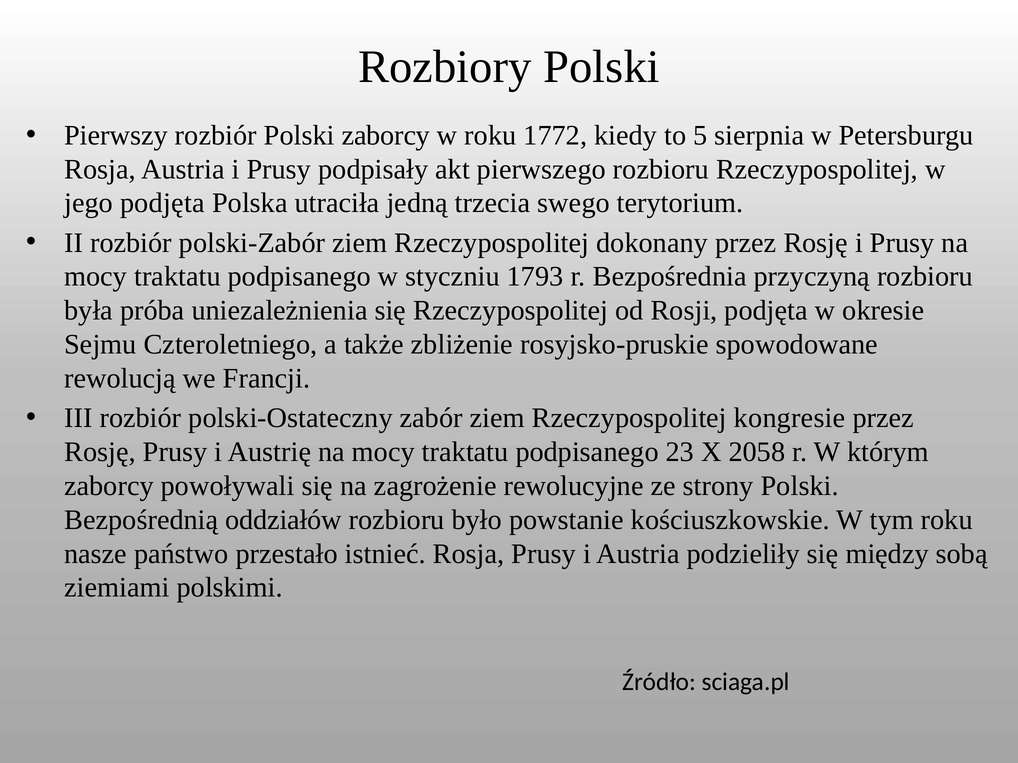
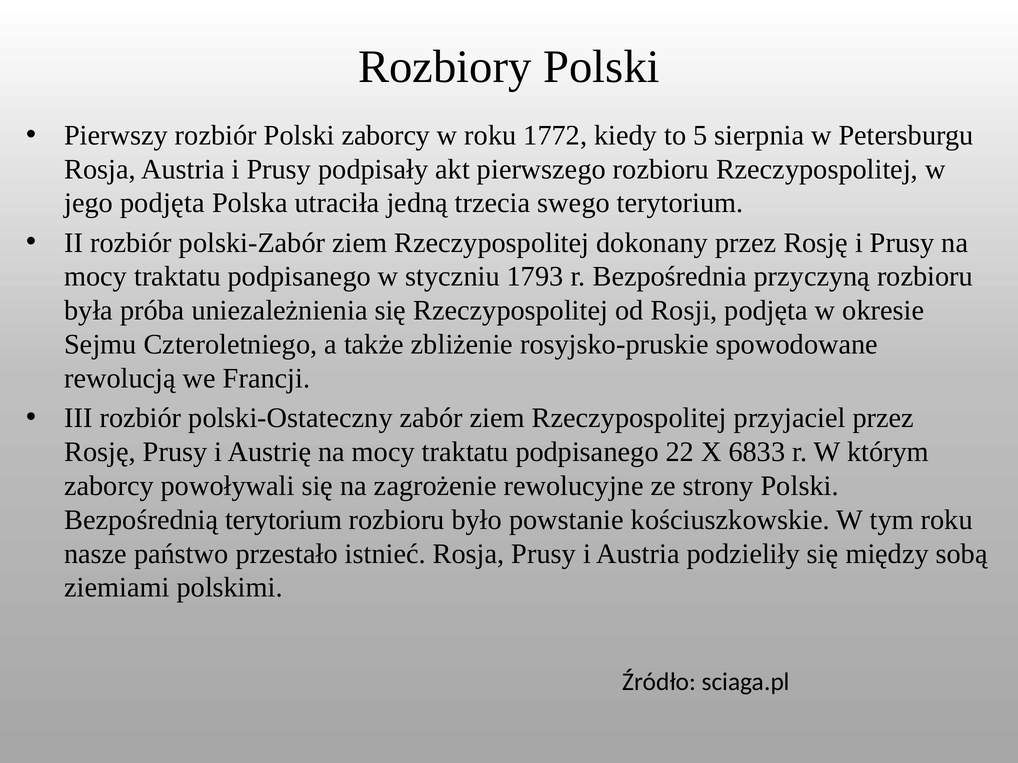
kongresie: kongresie -> przyjaciel (790, 418)
23: 23 -> 22 (680, 452)
2058: 2058 -> 6833 (757, 452)
Bezpośrednią oddziałów: oddziałów -> terytorium (284, 520)
